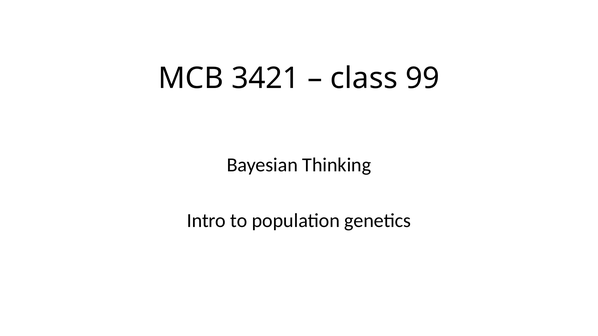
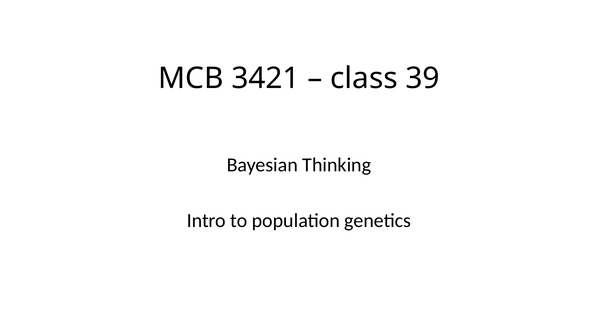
99: 99 -> 39 (423, 79)
